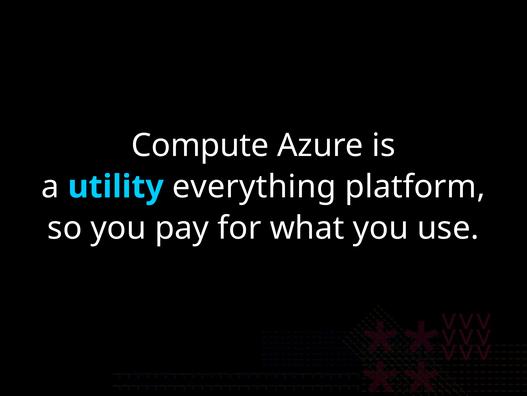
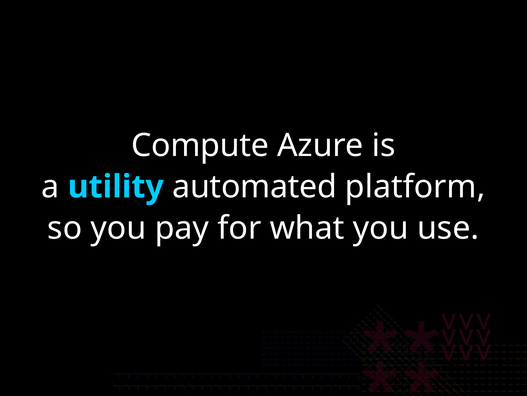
everything: everything -> automated (255, 186)
